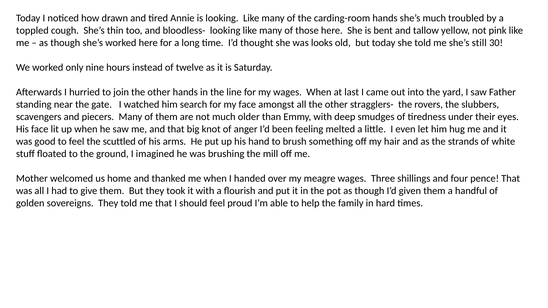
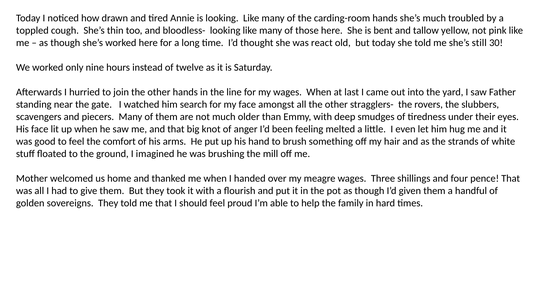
looks: looks -> react (322, 43)
scuttled: scuttled -> comfort (119, 142)
